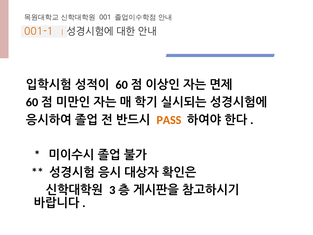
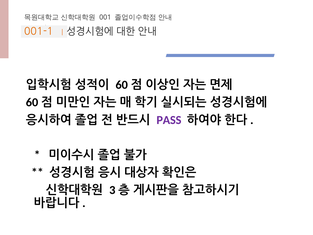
PASS colour: orange -> purple (169, 120)
